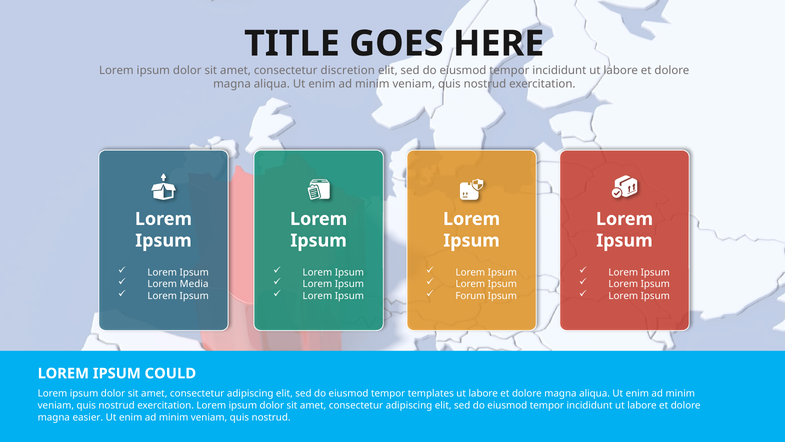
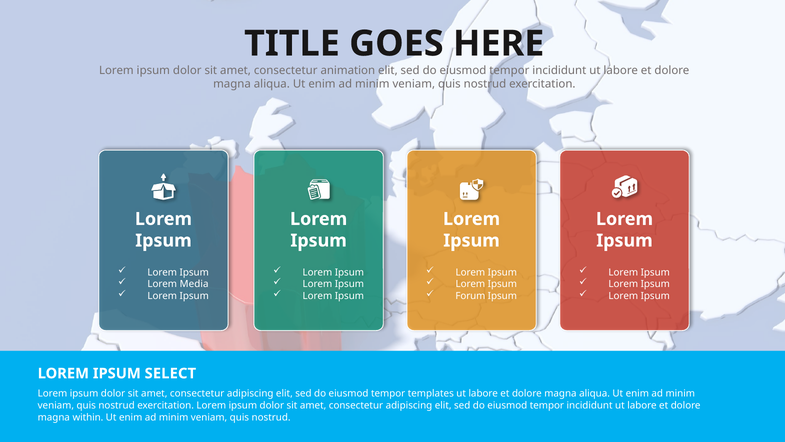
discretion: discretion -> animation (348, 70)
COULD: COULD -> SELECT (170, 373)
easier: easier -> within (88, 417)
